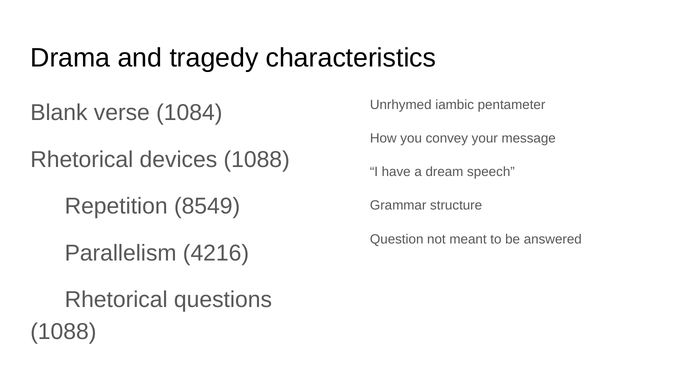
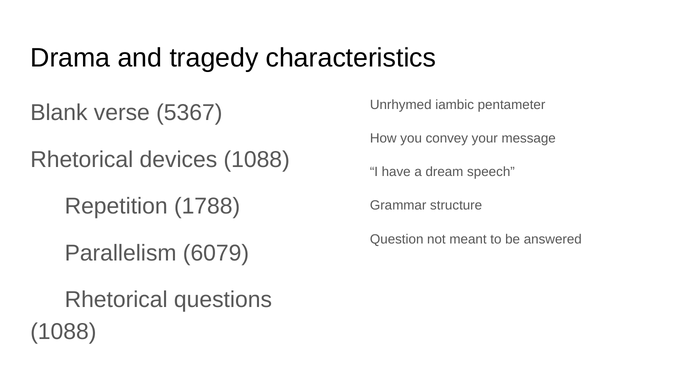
1084: 1084 -> 5367 (189, 113)
8549: 8549 -> 1788 (207, 207)
4216: 4216 -> 6079 (216, 253)
